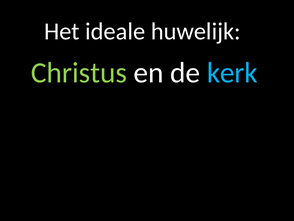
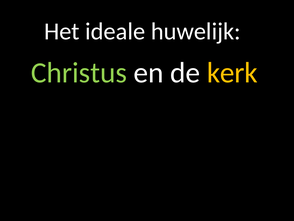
kerk colour: light blue -> yellow (232, 73)
